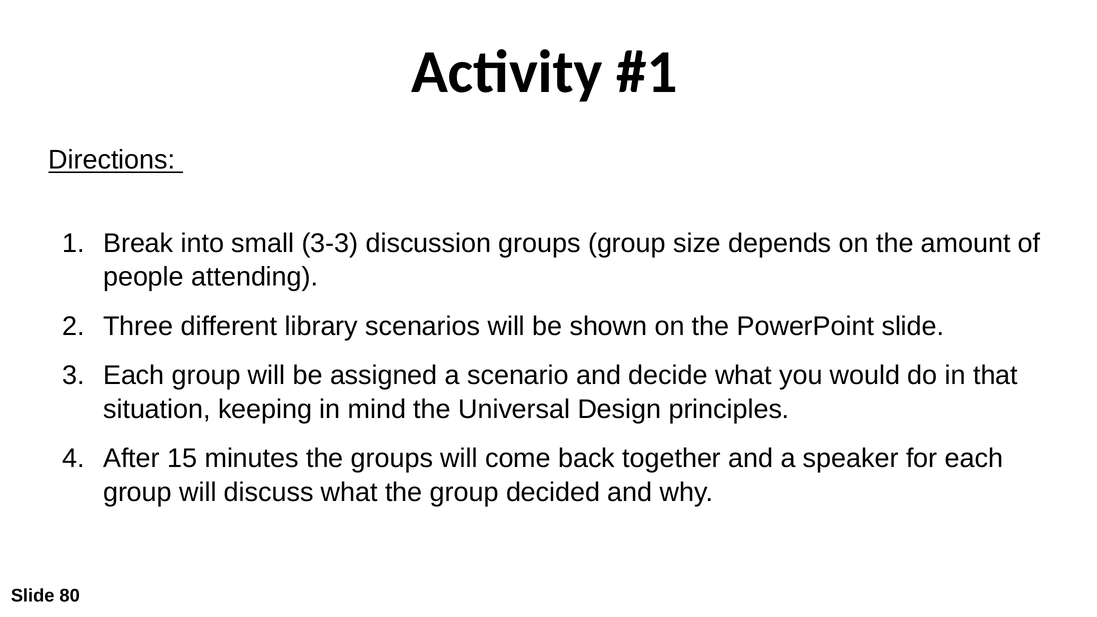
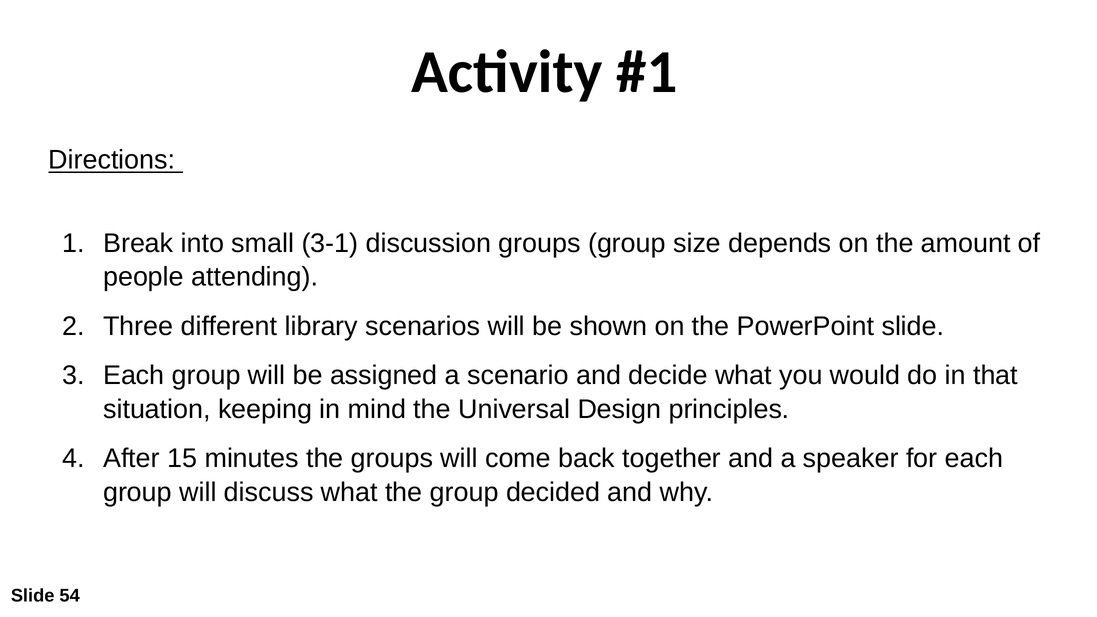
3-3: 3-3 -> 3-1 (330, 243)
80: 80 -> 54 (70, 596)
